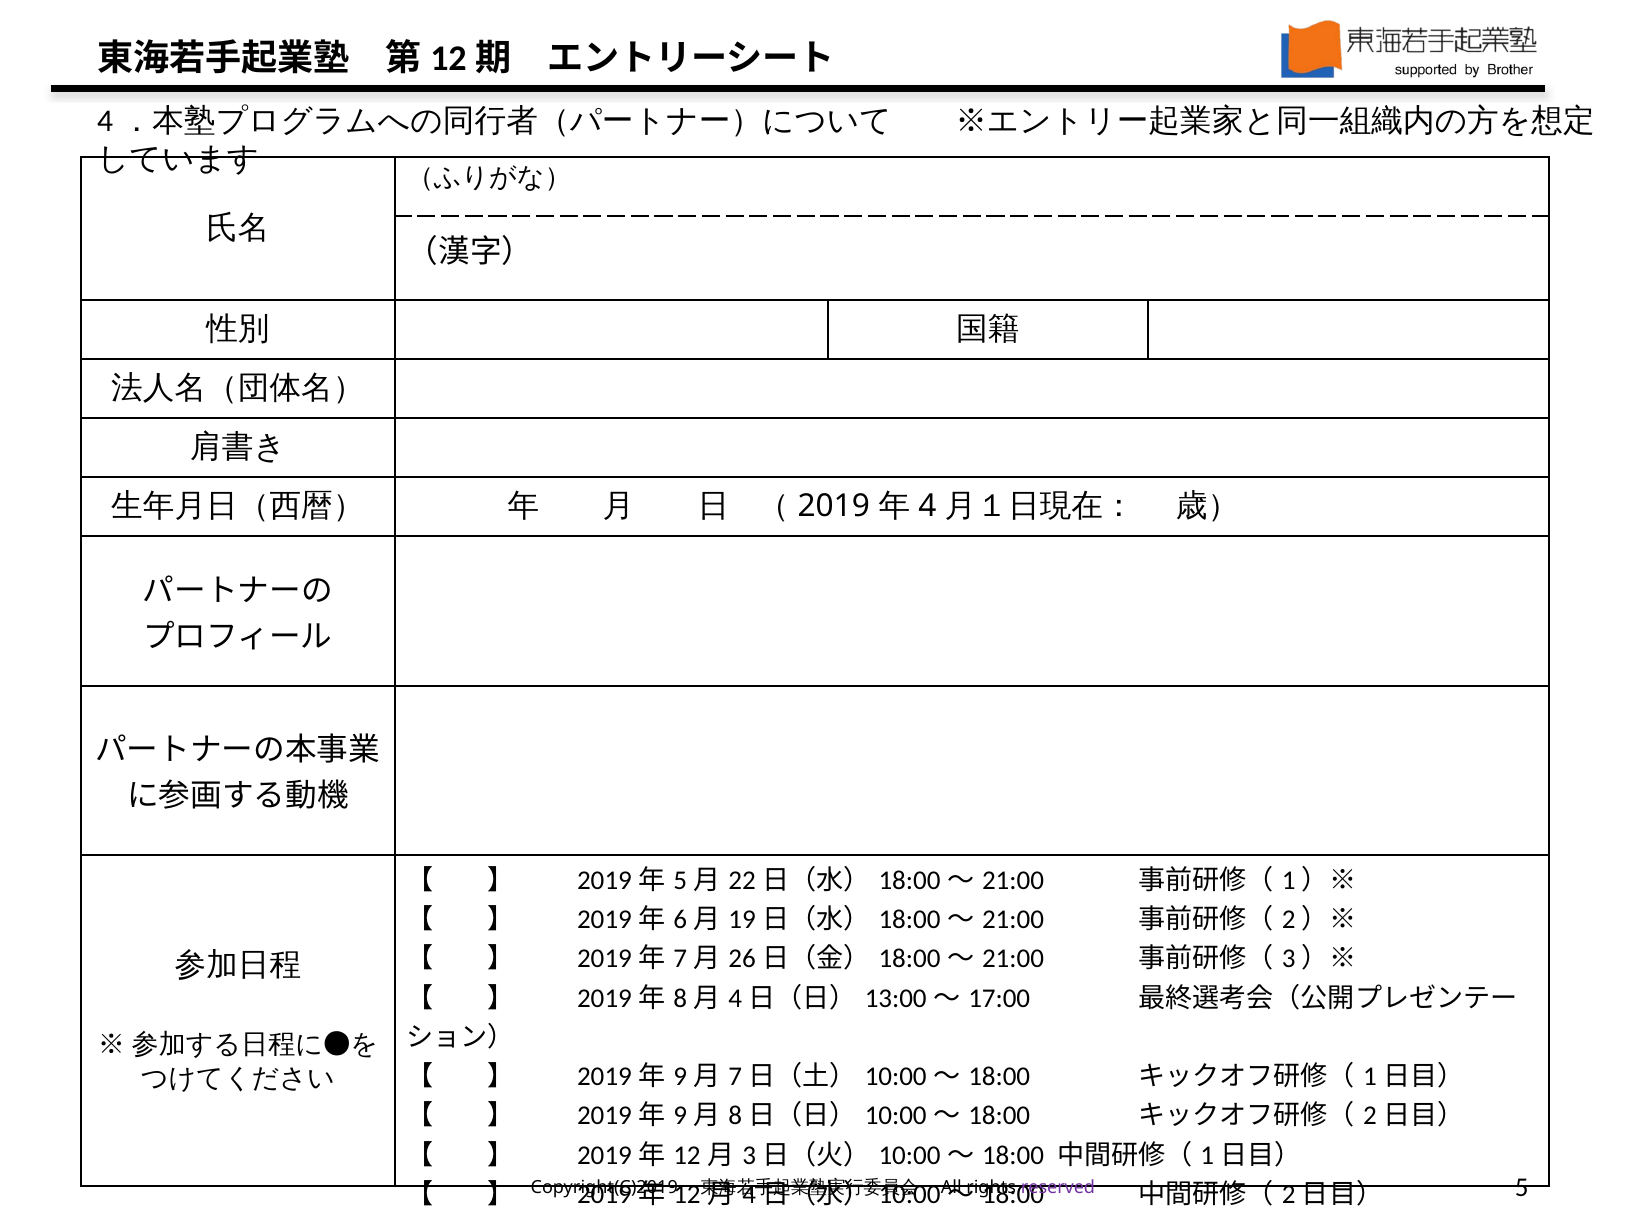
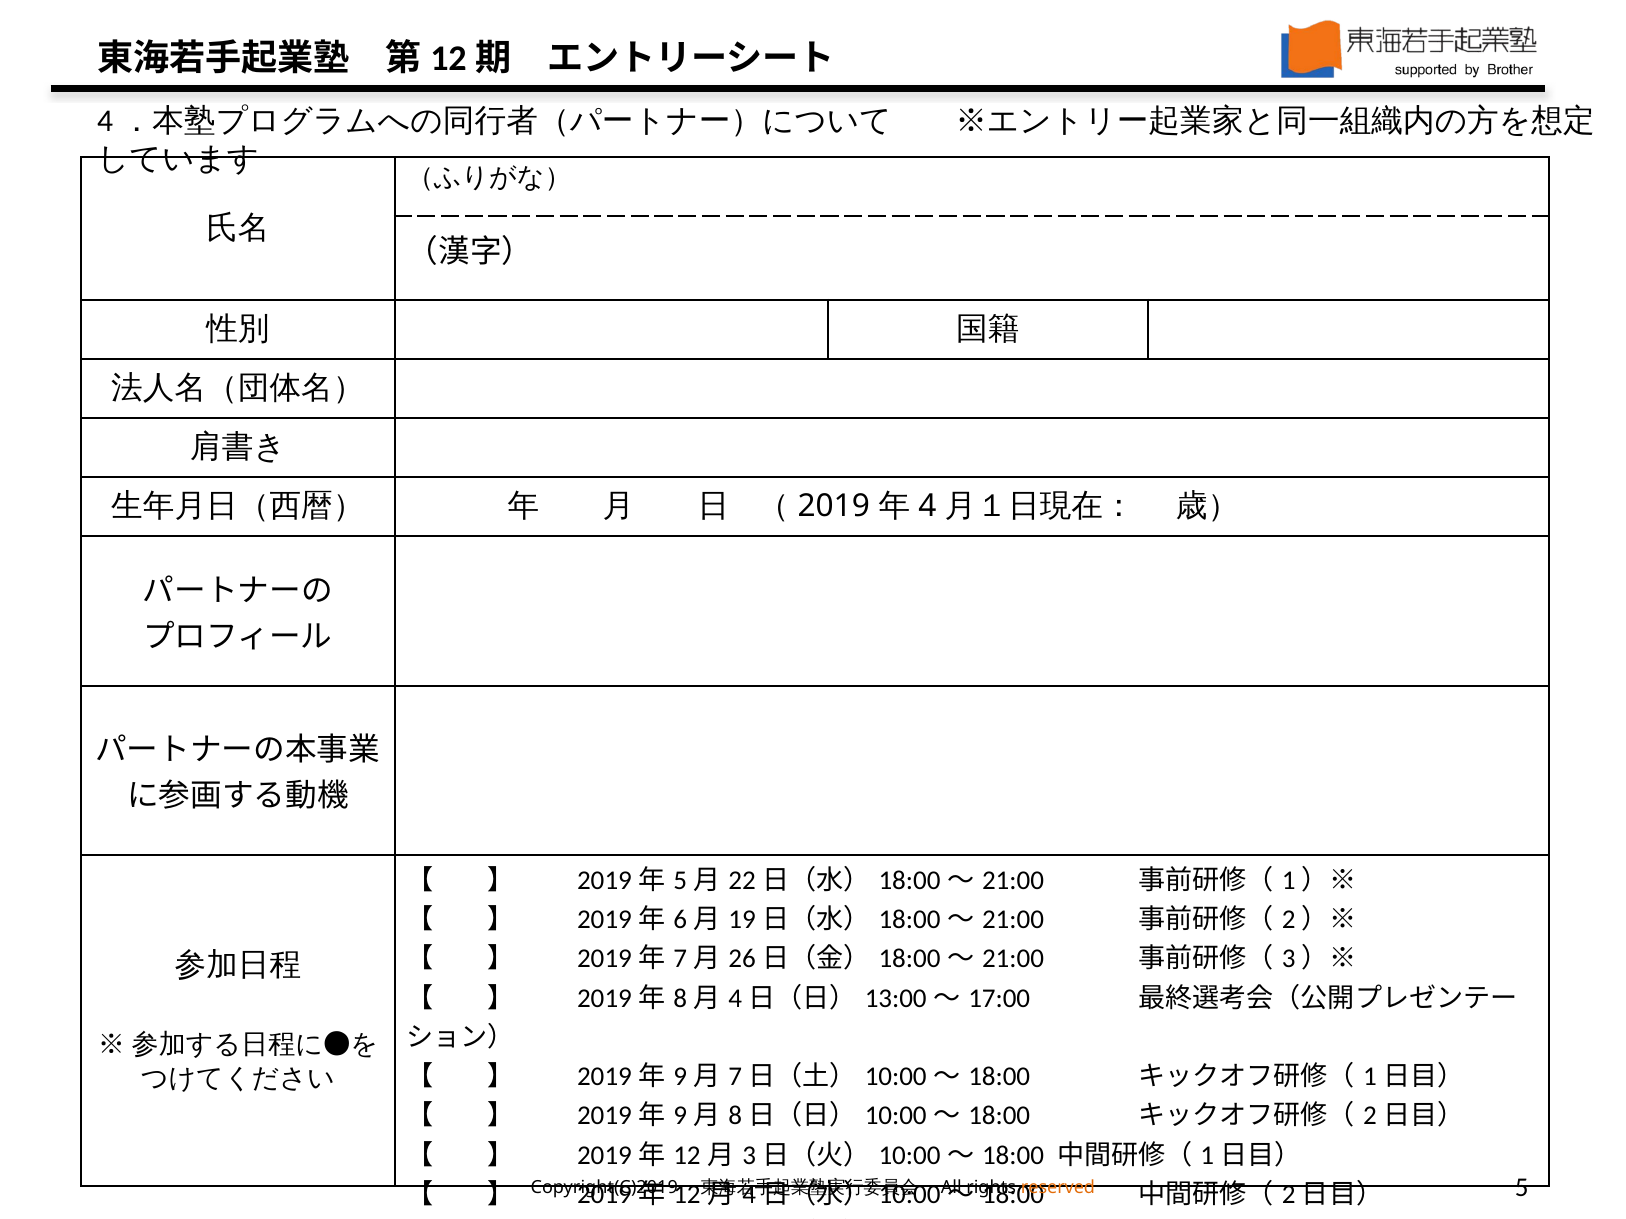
reserved colour: purple -> orange (1058, 1188)
